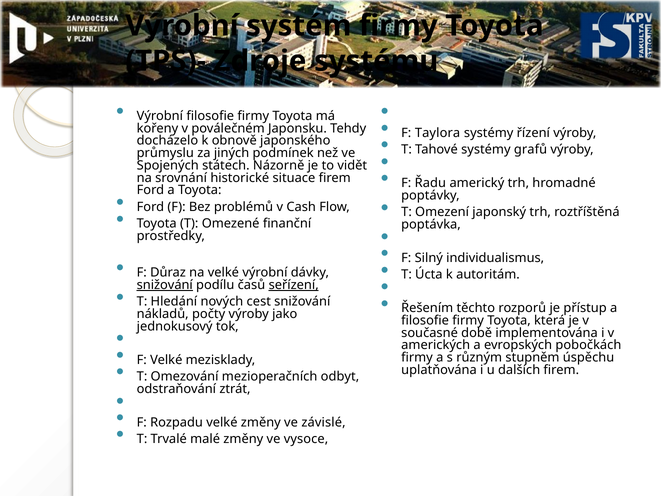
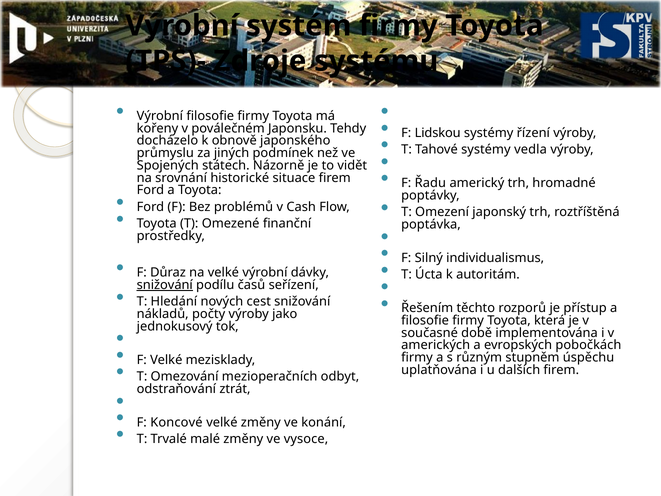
Taylora: Taylora -> Lidskou (438, 133)
grafů: grafů -> vedla (530, 149)
seřízení underline: present -> none (294, 285)
Rozpadu: Rozpadu -> Koncové (176, 422)
závislé: závislé -> konání (324, 422)
